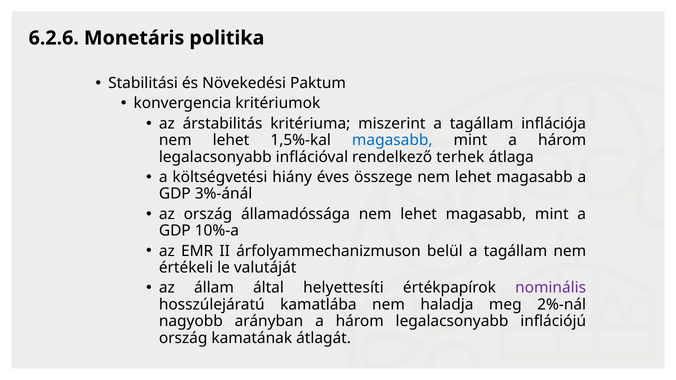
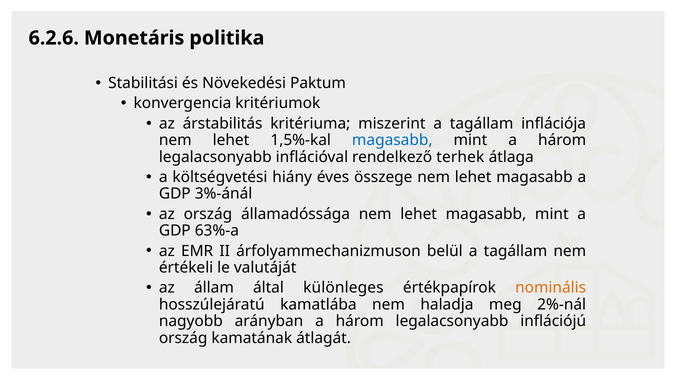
10%-a: 10%-a -> 63%-a (217, 231)
helyettesíti: helyettesíti -> különleges (343, 288)
nominális colour: purple -> orange (551, 288)
